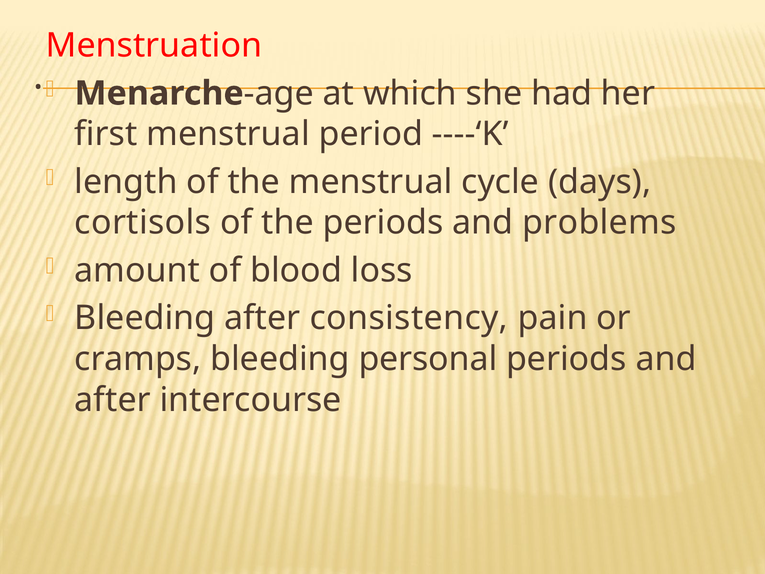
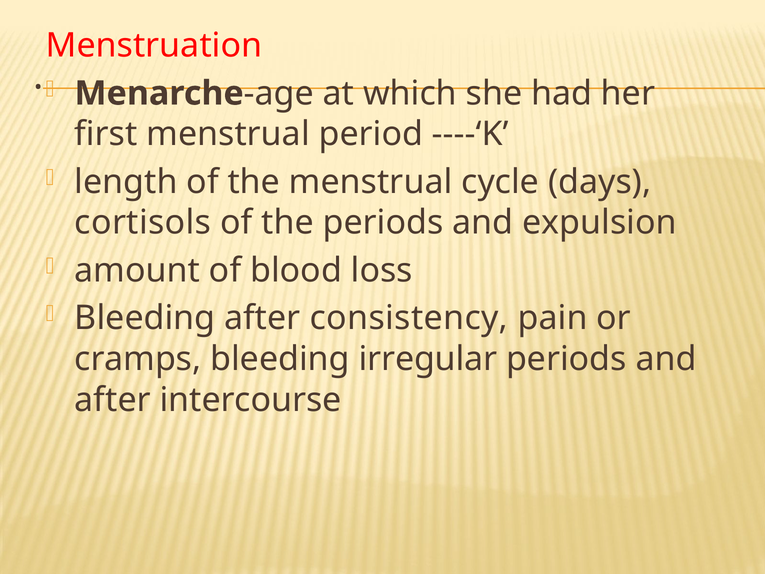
problems: problems -> expulsion (600, 223)
personal: personal -> irregular (428, 359)
